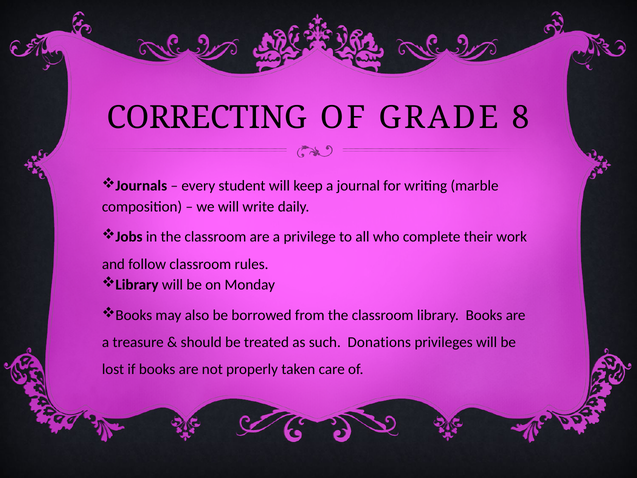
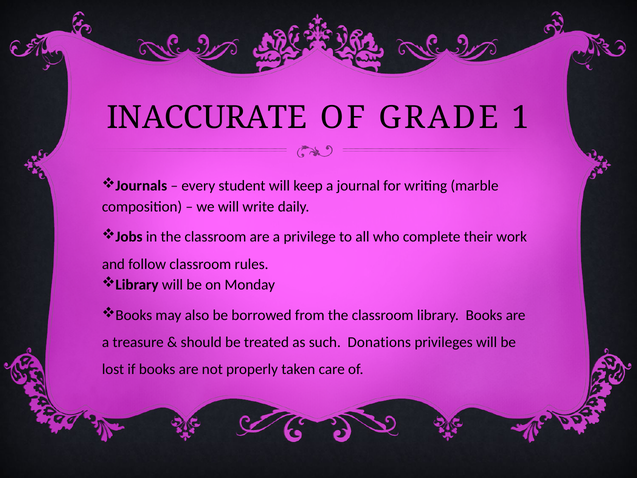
CORRECTING: CORRECTING -> INACCURATE (207, 118)
8: 8 -> 1 (521, 118)
